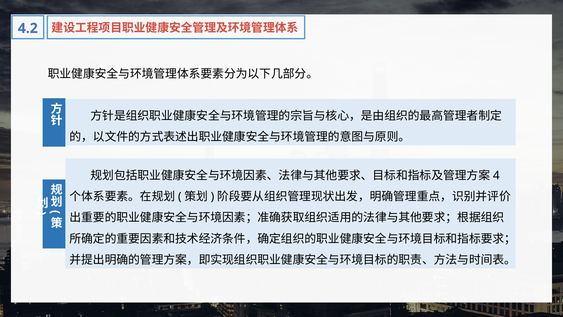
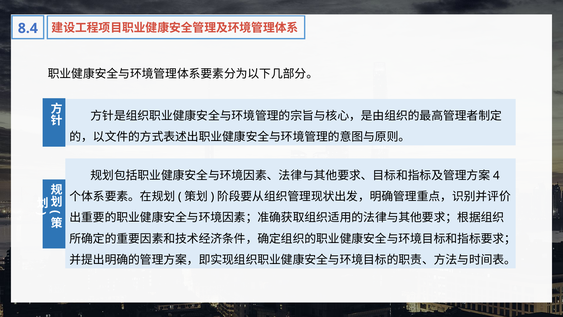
4.2: 4.2 -> 8.4 (28, 28)
